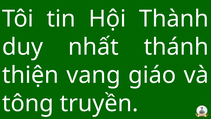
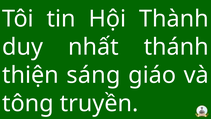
vang: vang -> sáng (93, 75)
